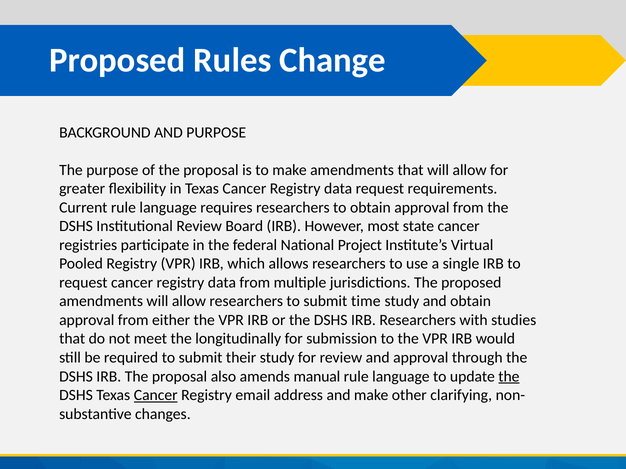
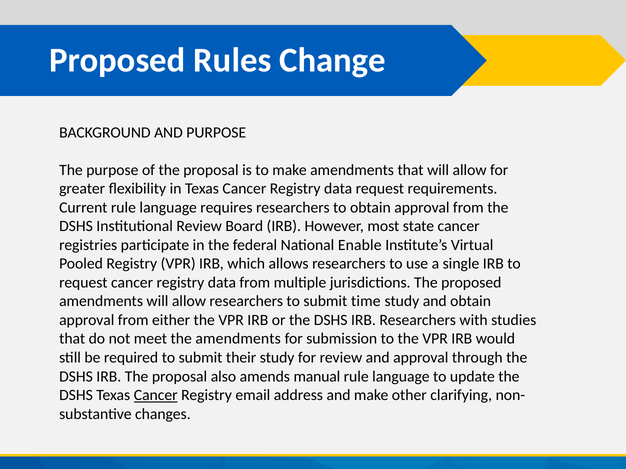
Project: Project -> Enable (360, 245)
the longitudinally: longitudinally -> amendments (238, 339)
the underline: present -> none (509, 377)
